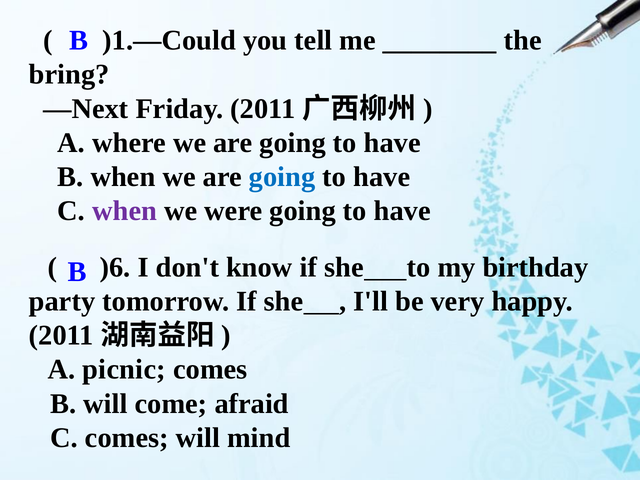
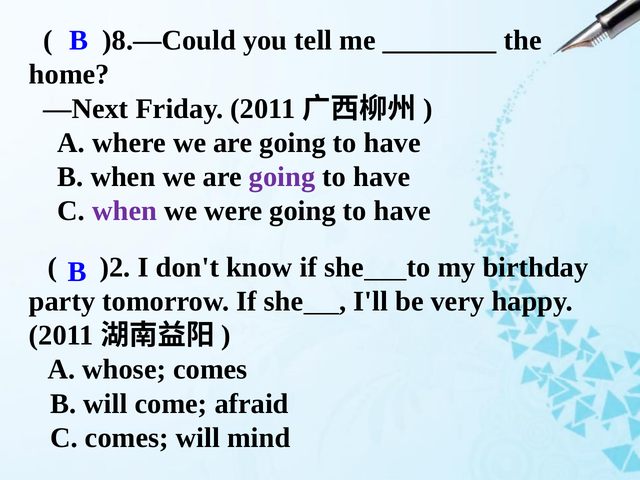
)1.—Could: )1.—Could -> )8.—Could (169, 40)
bring: bring -> home (69, 75)
going colour: blue -> purple (282, 177)
)6: )6 -> )2 (115, 267)
picnic: picnic -> whose (124, 370)
